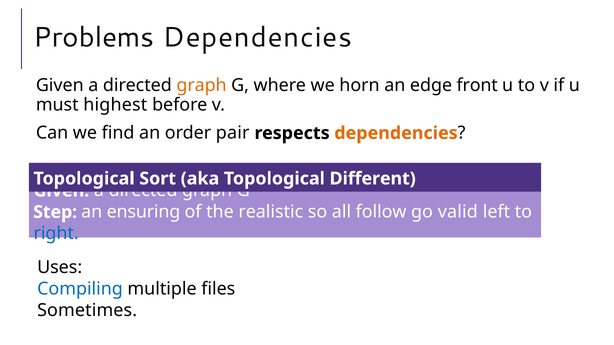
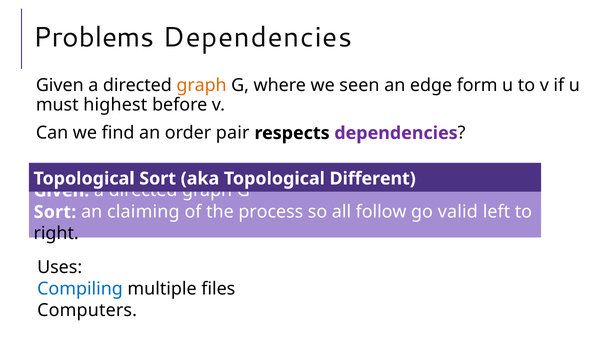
horn: horn -> seen (359, 86)
front: front -> form (477, 86)
dependencies colour: orange -> purple (396, 133)
Step: Step -> Sort (55, 212)
ensuring: ensuring -> claiming (143, 212)
realistic: realistic -> process (271, 212)
right colour: blue -> black (56, 234)
Sometimes: Sometimes -> Computers (87, 311)
